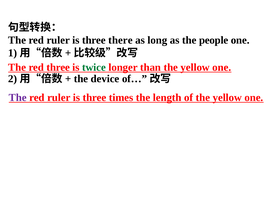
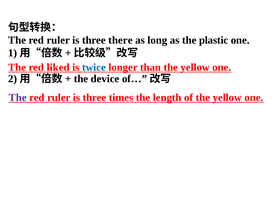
people: people -> plastic (214, 40)
red three: three -> liked (58, 67)
twice colour: green -> blue (94, 67)
